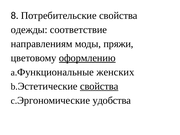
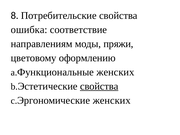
одежды: одежды -> ошибка (29, 30)
оформлению underline: present -> none (87, 58)
удобства: удобства -> женских (112, 100)
